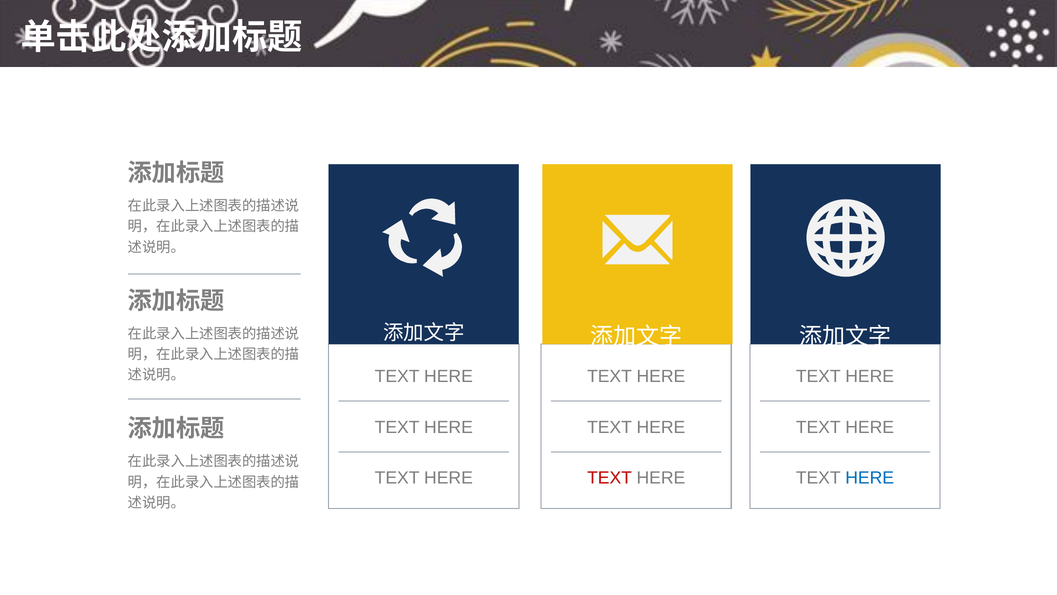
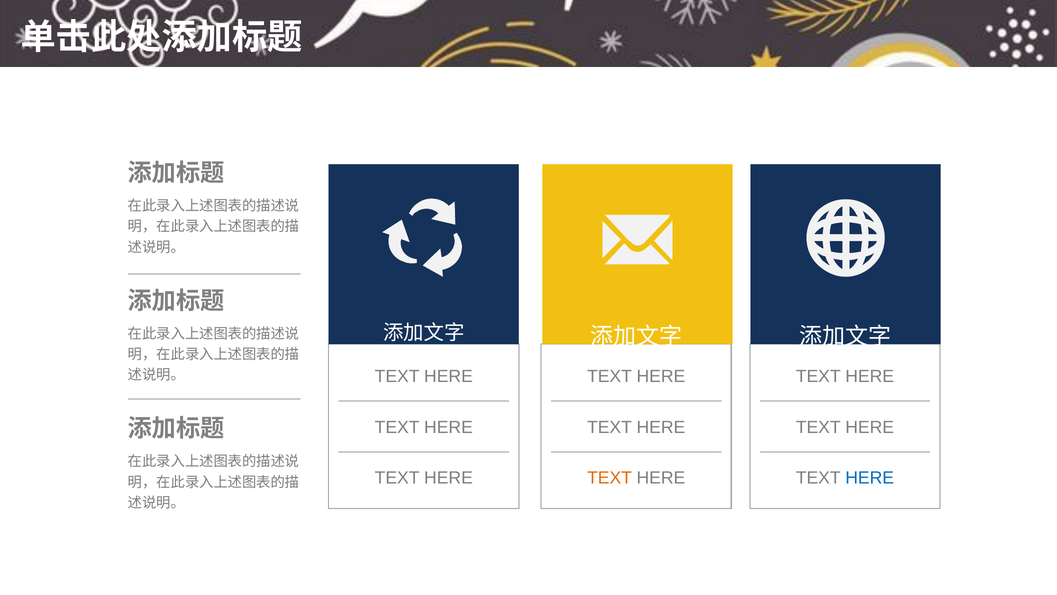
TEXT colour: red -> orange (610, 478)
